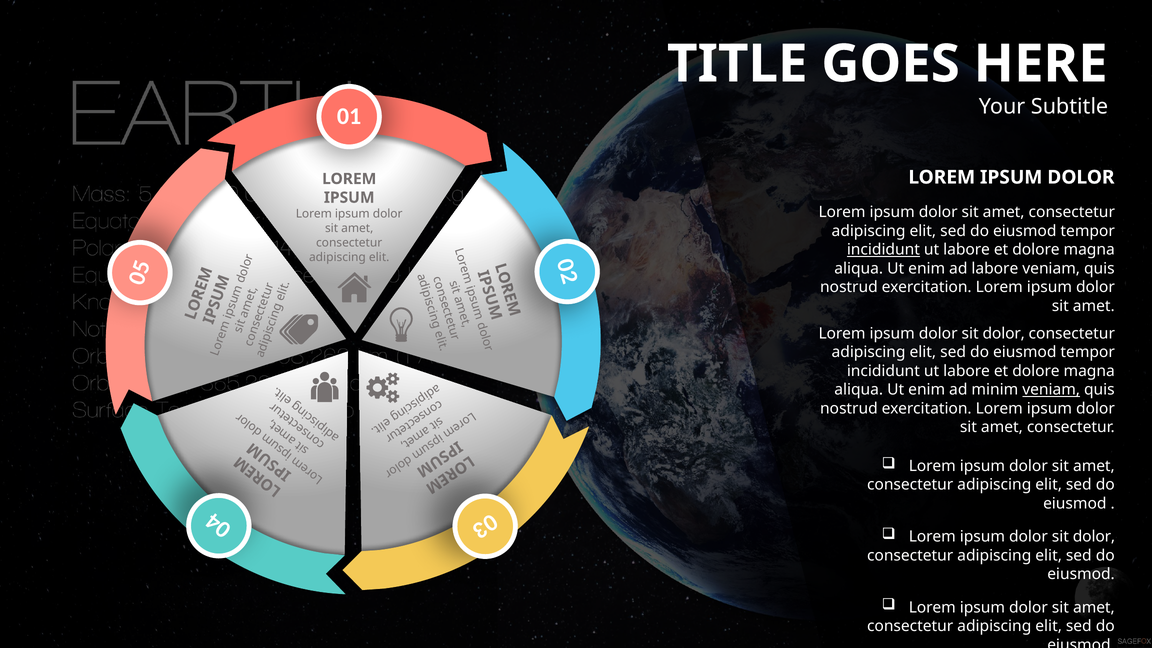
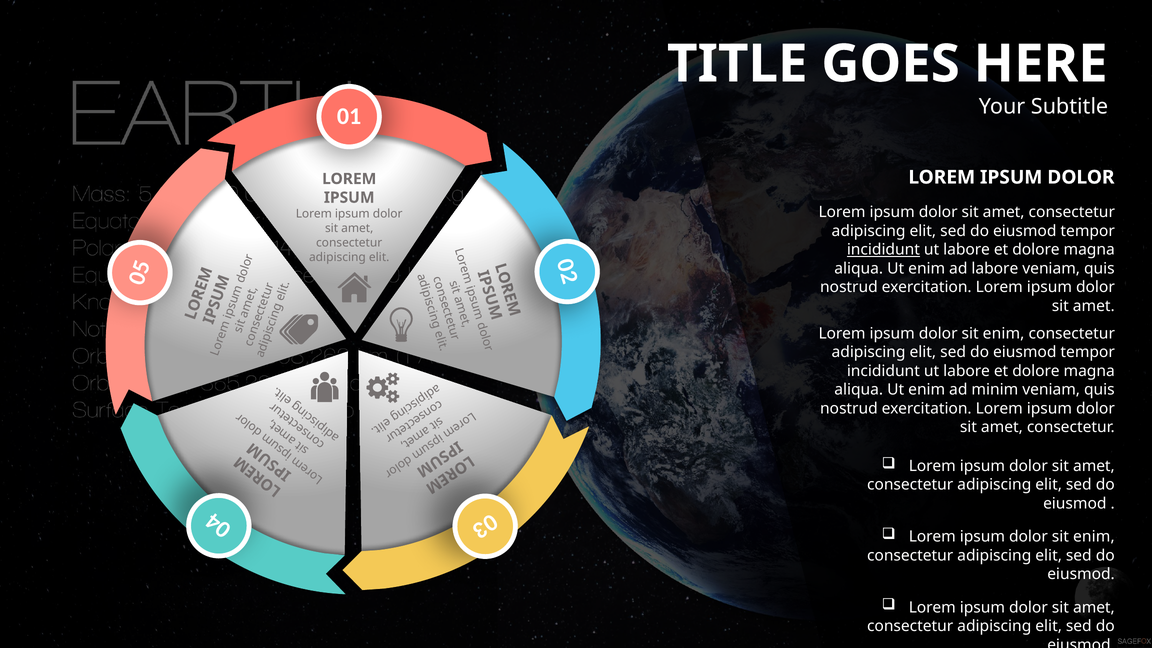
dolor: dolor -> enim (1004, 333)
veniam underline: present -> none (1051, 390)
dolor: dolor -> enim (1094, 537)
